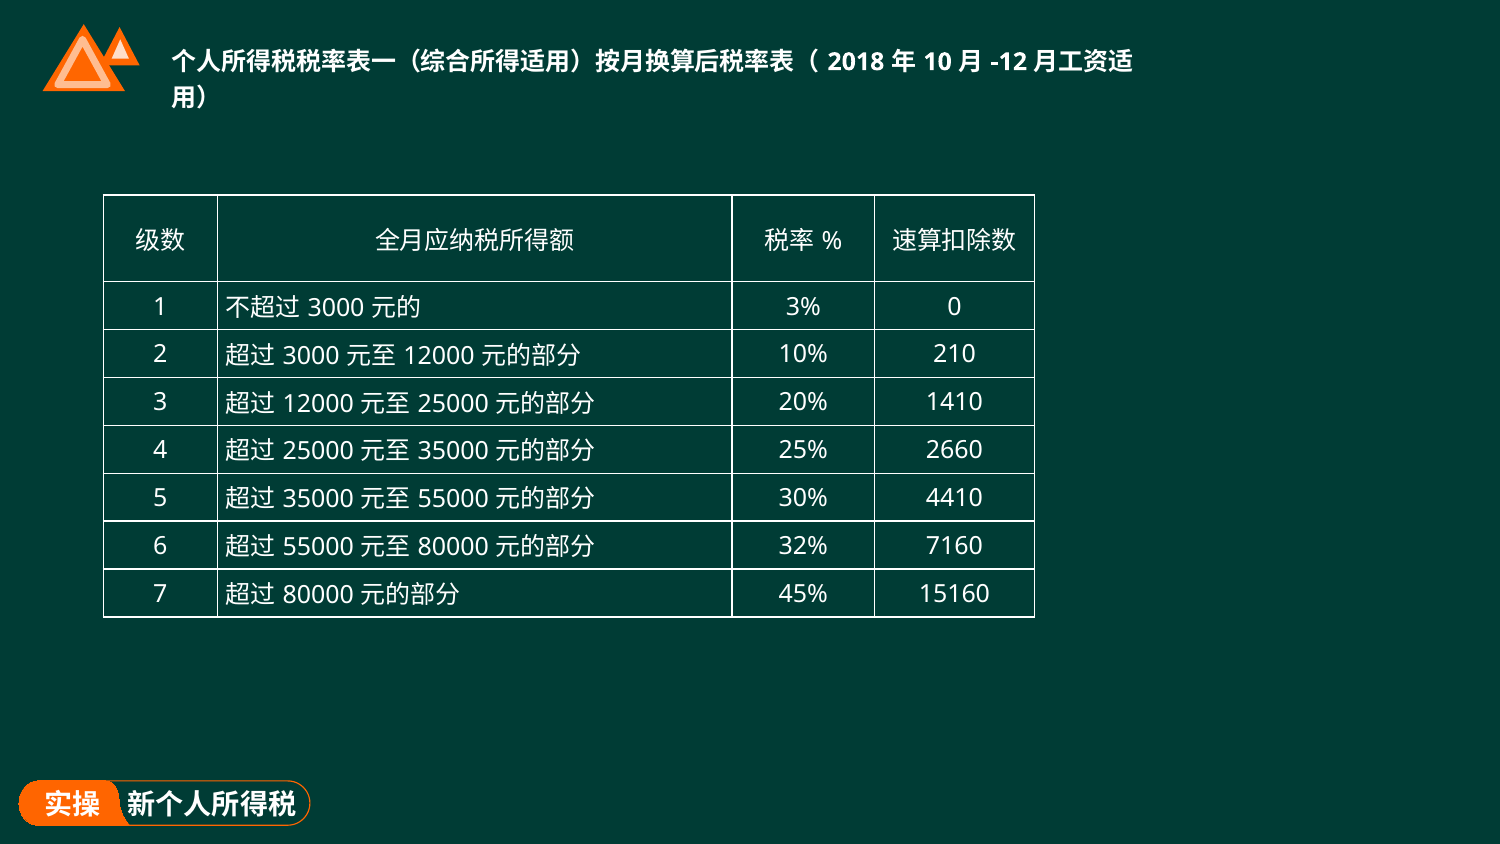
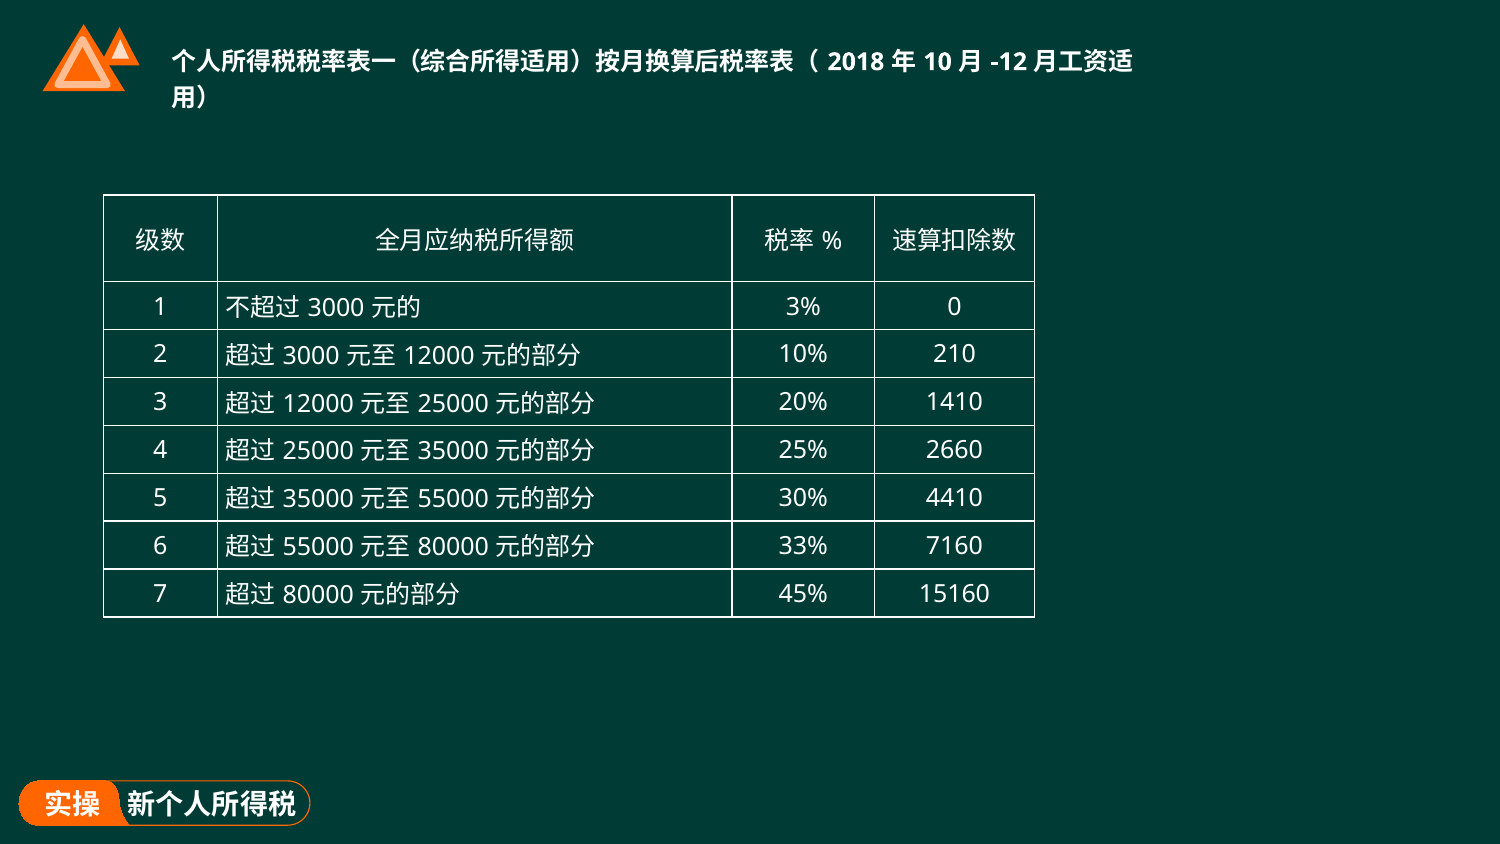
32%: 32% -> 33% (803, 546)
